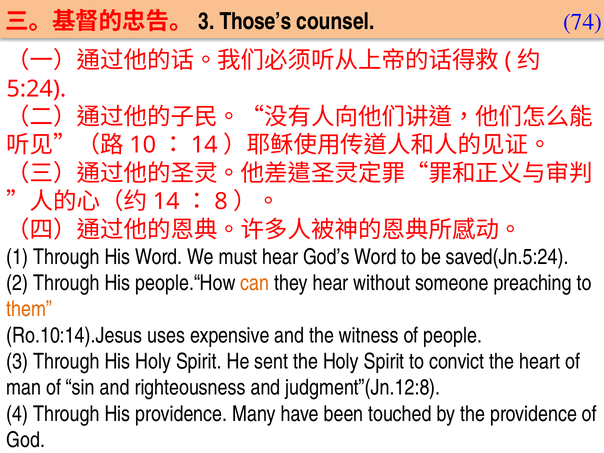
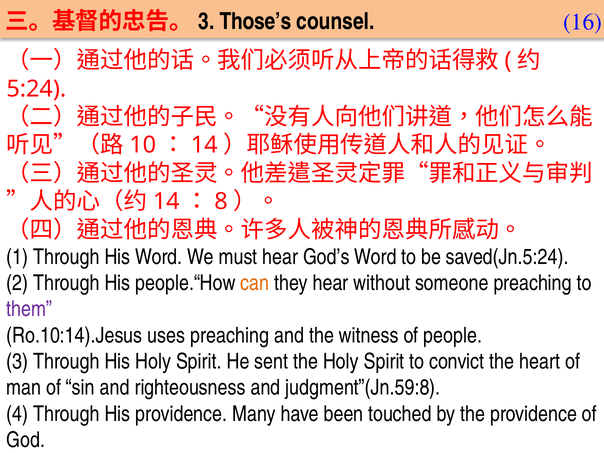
74: 74 -> 16 (583, 22)
them colour: orange -> purple (29, 309)
uses expensive: expensive -> preaching (230, 335)
judgment”(Jn.12:8: judgment”(Jn.12:8 -> judgment”(Jn.59:8 (363, 388)
